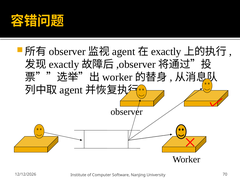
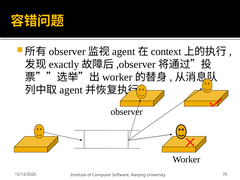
exactly: exactly -> context (166, 52)
